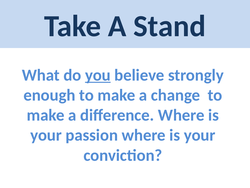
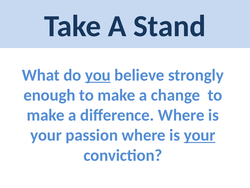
your underline: none -> present (200, 135)
